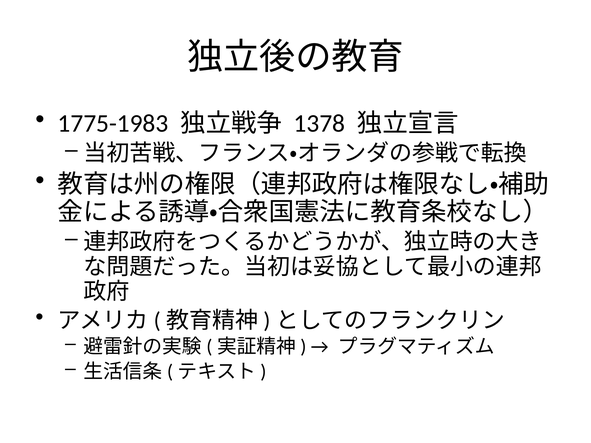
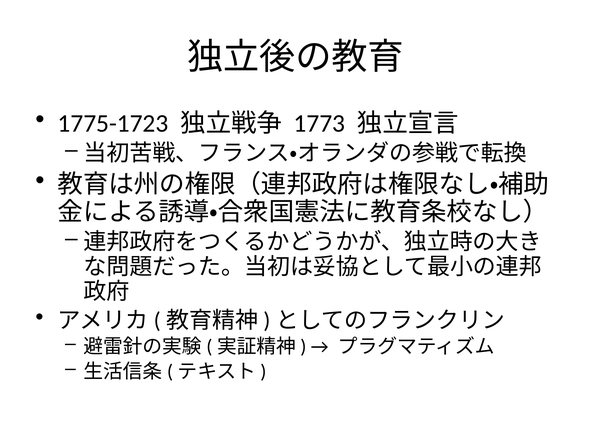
1775-1983: 1775-1983 -> 1775-1723 (113, 123)
1378: 1378 -> 1773 (319, 123)
